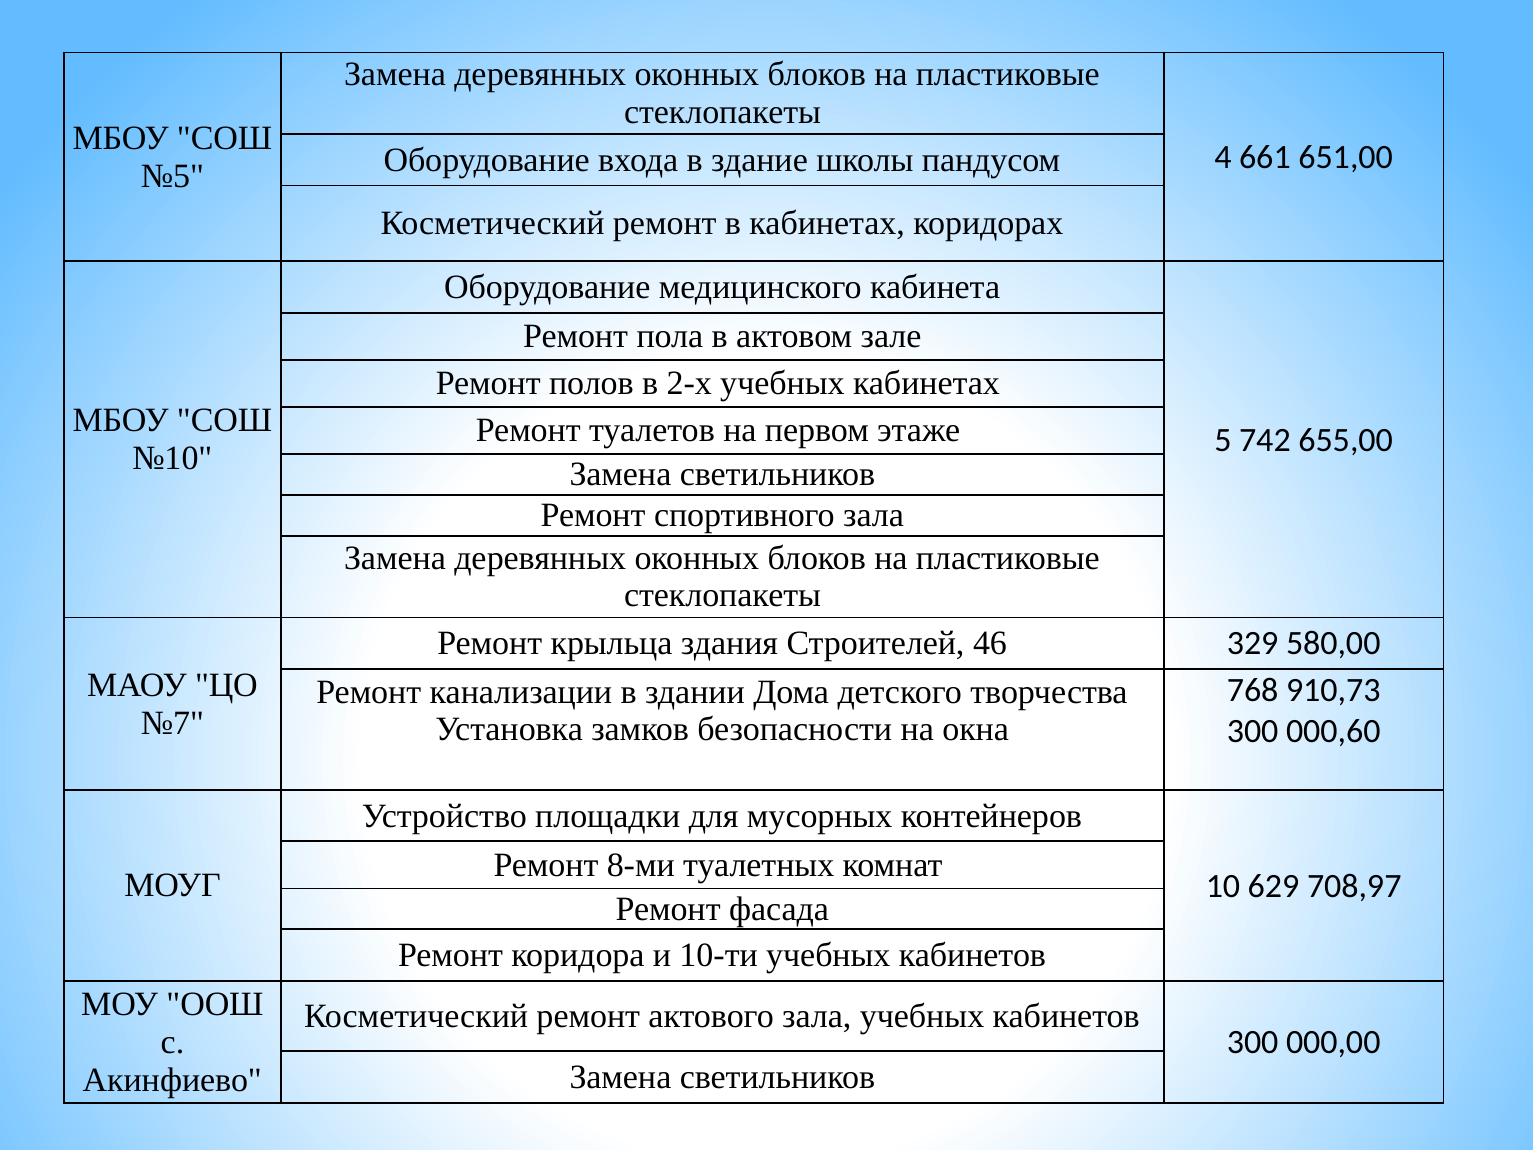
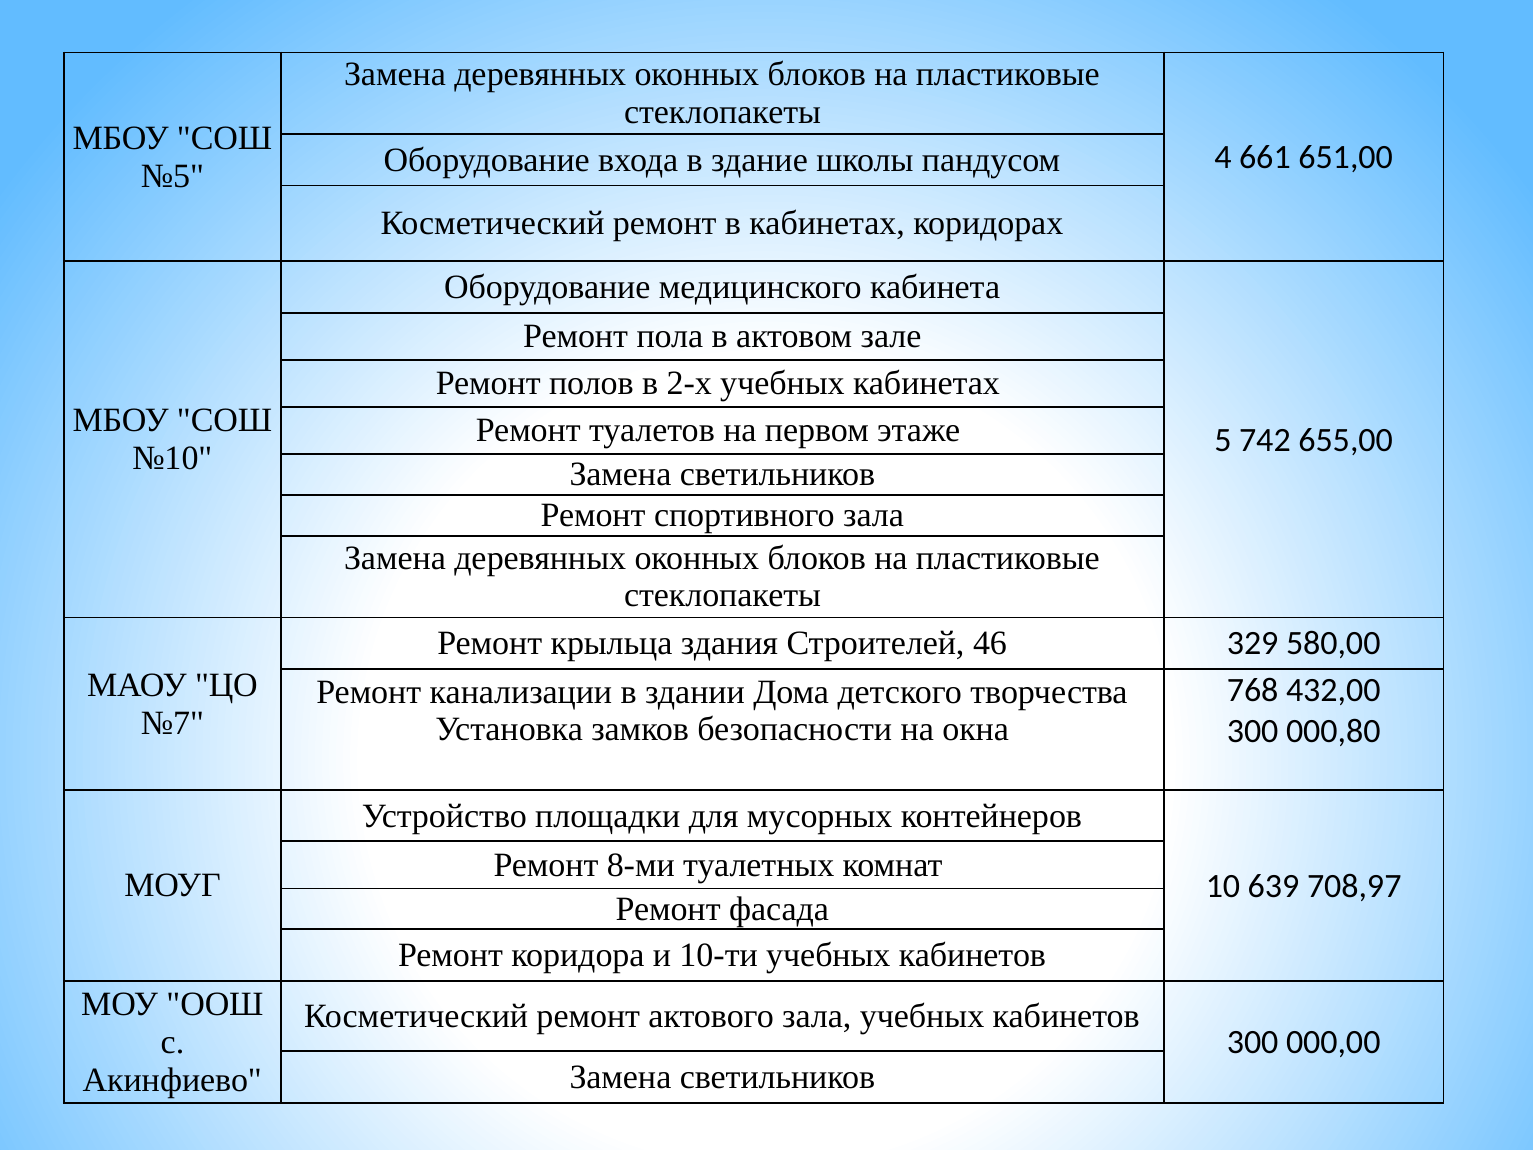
910,73: 910,73 -> 432,00 (1333, 690)
000,60: 000,60 -> 000,80 (1333, 732)
629: 629 -> 639 (1273, 886)
